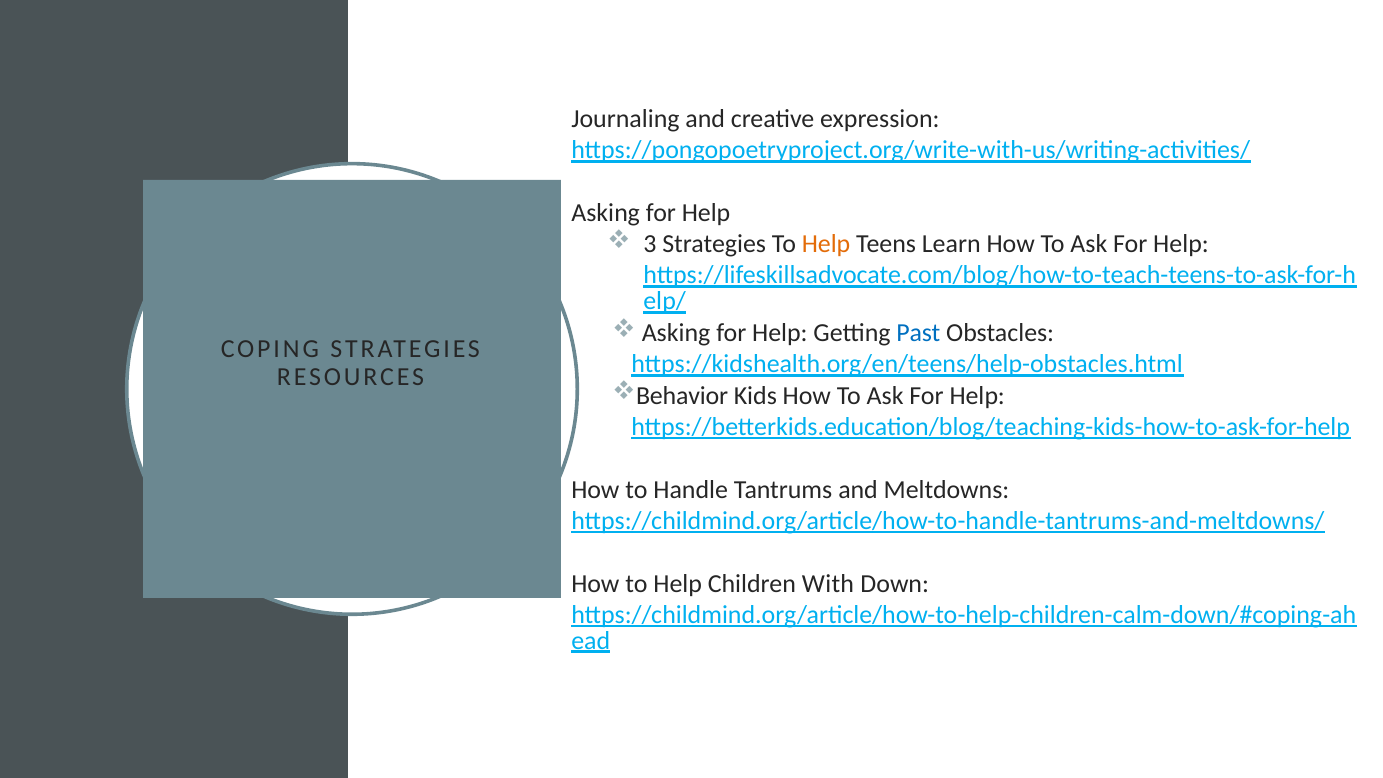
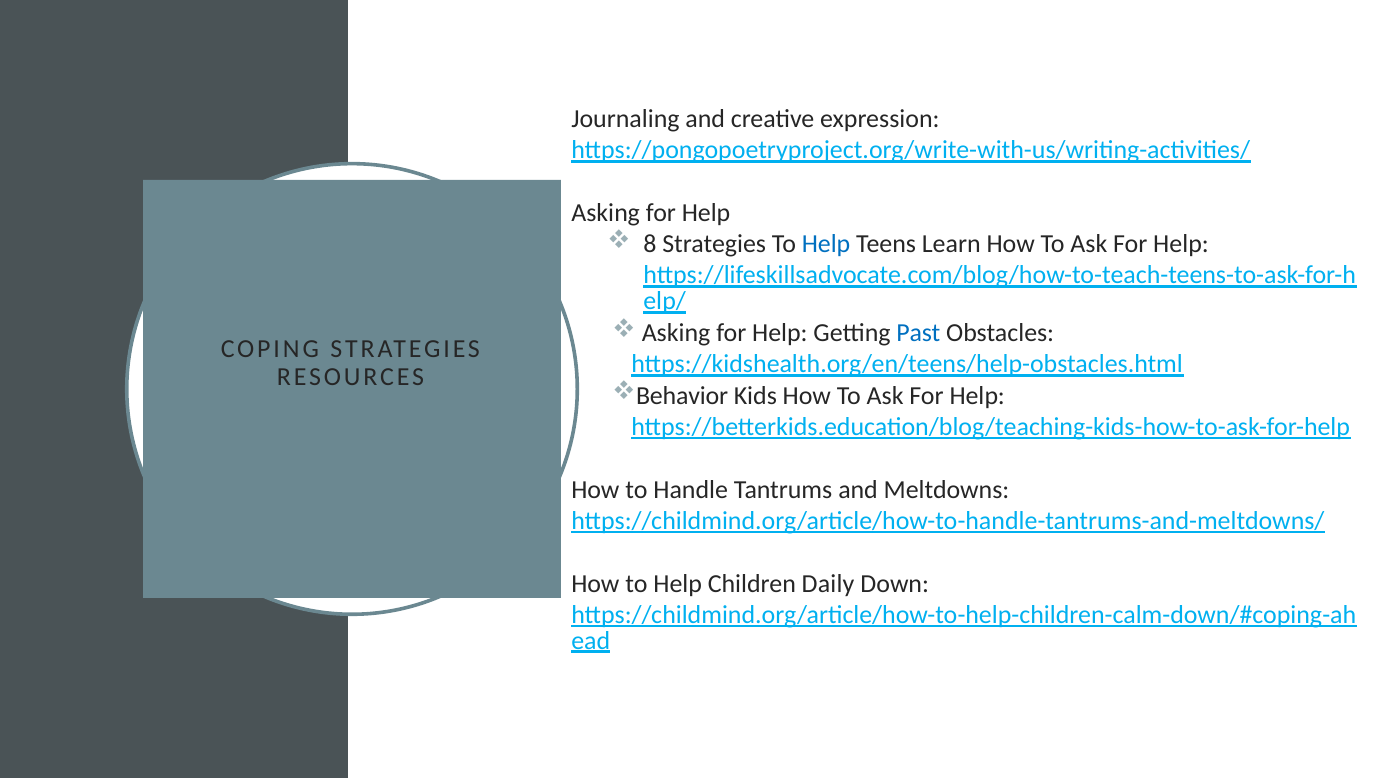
3: 3 -> 8 (650, 244)
Help colour: orange -> blue (826, 244)
With: With -> Daily (828, 583)
